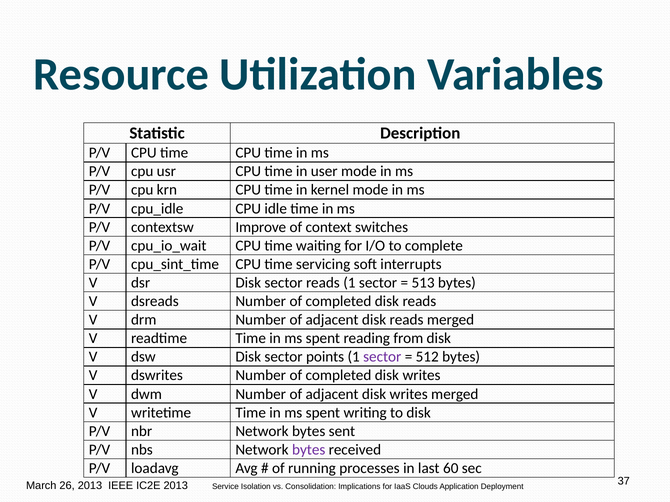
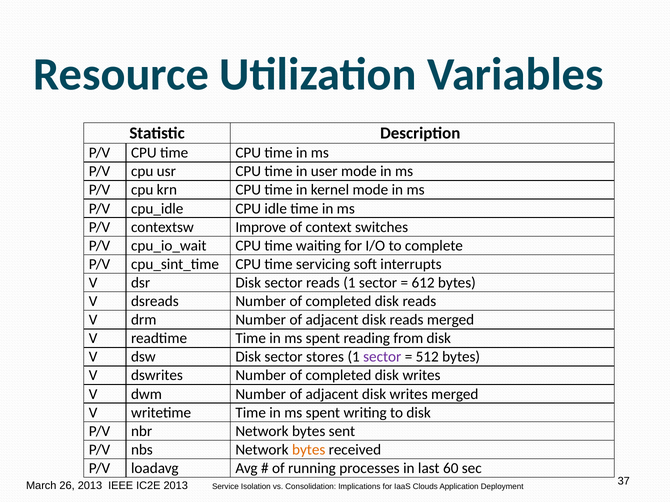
513: 513 -> 612 (423, 283)
points: points -> stores (325, 357)
bytes colour: purple -> orange (309, 450)
